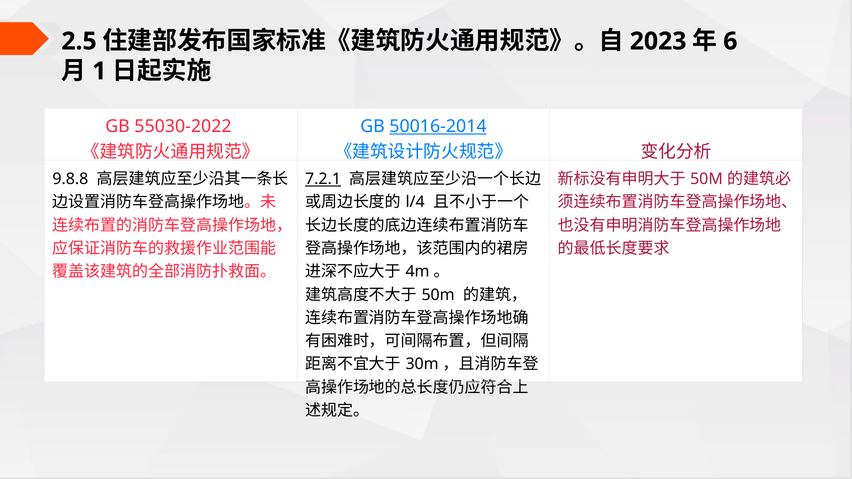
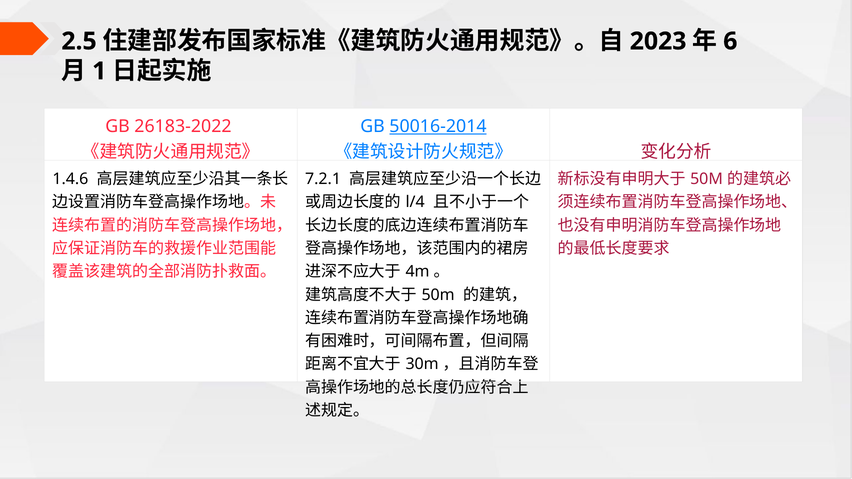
55030-2022: 55030-2022 -> 26183-2022 (183, 126)
9.8.8: 9.8.8 -> 1.4.6 (70, 179)
7.2.1 underline: present -> none (323, 179)
